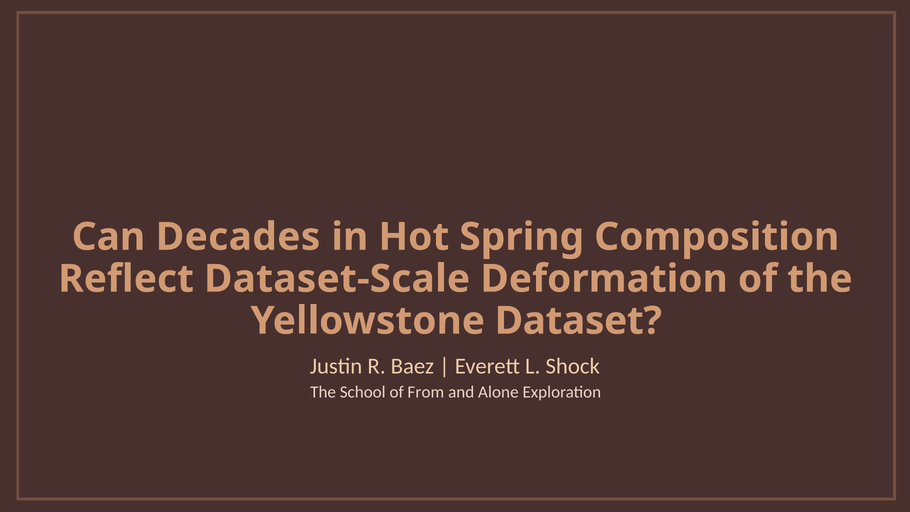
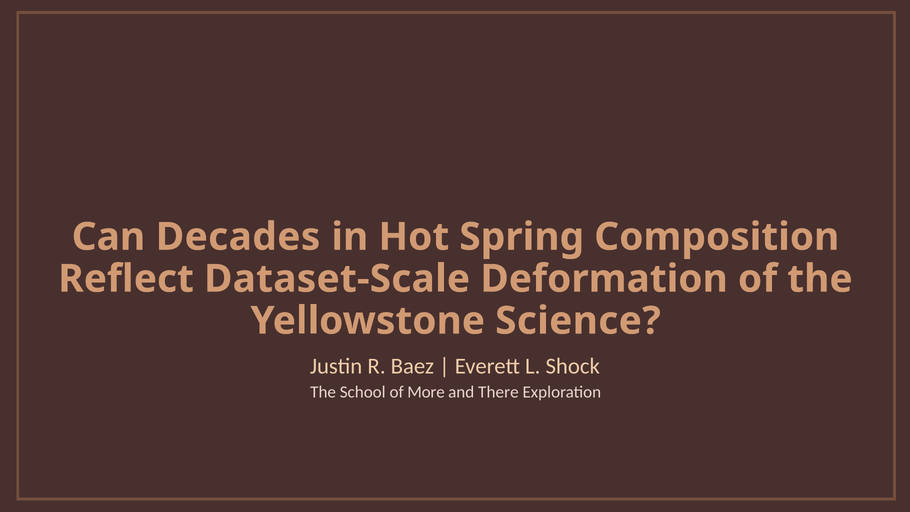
Dataset: Dataset -> Science (578, 321)
From: From -> More (426, 392)
Alone: Alone -> There (498, 392)
